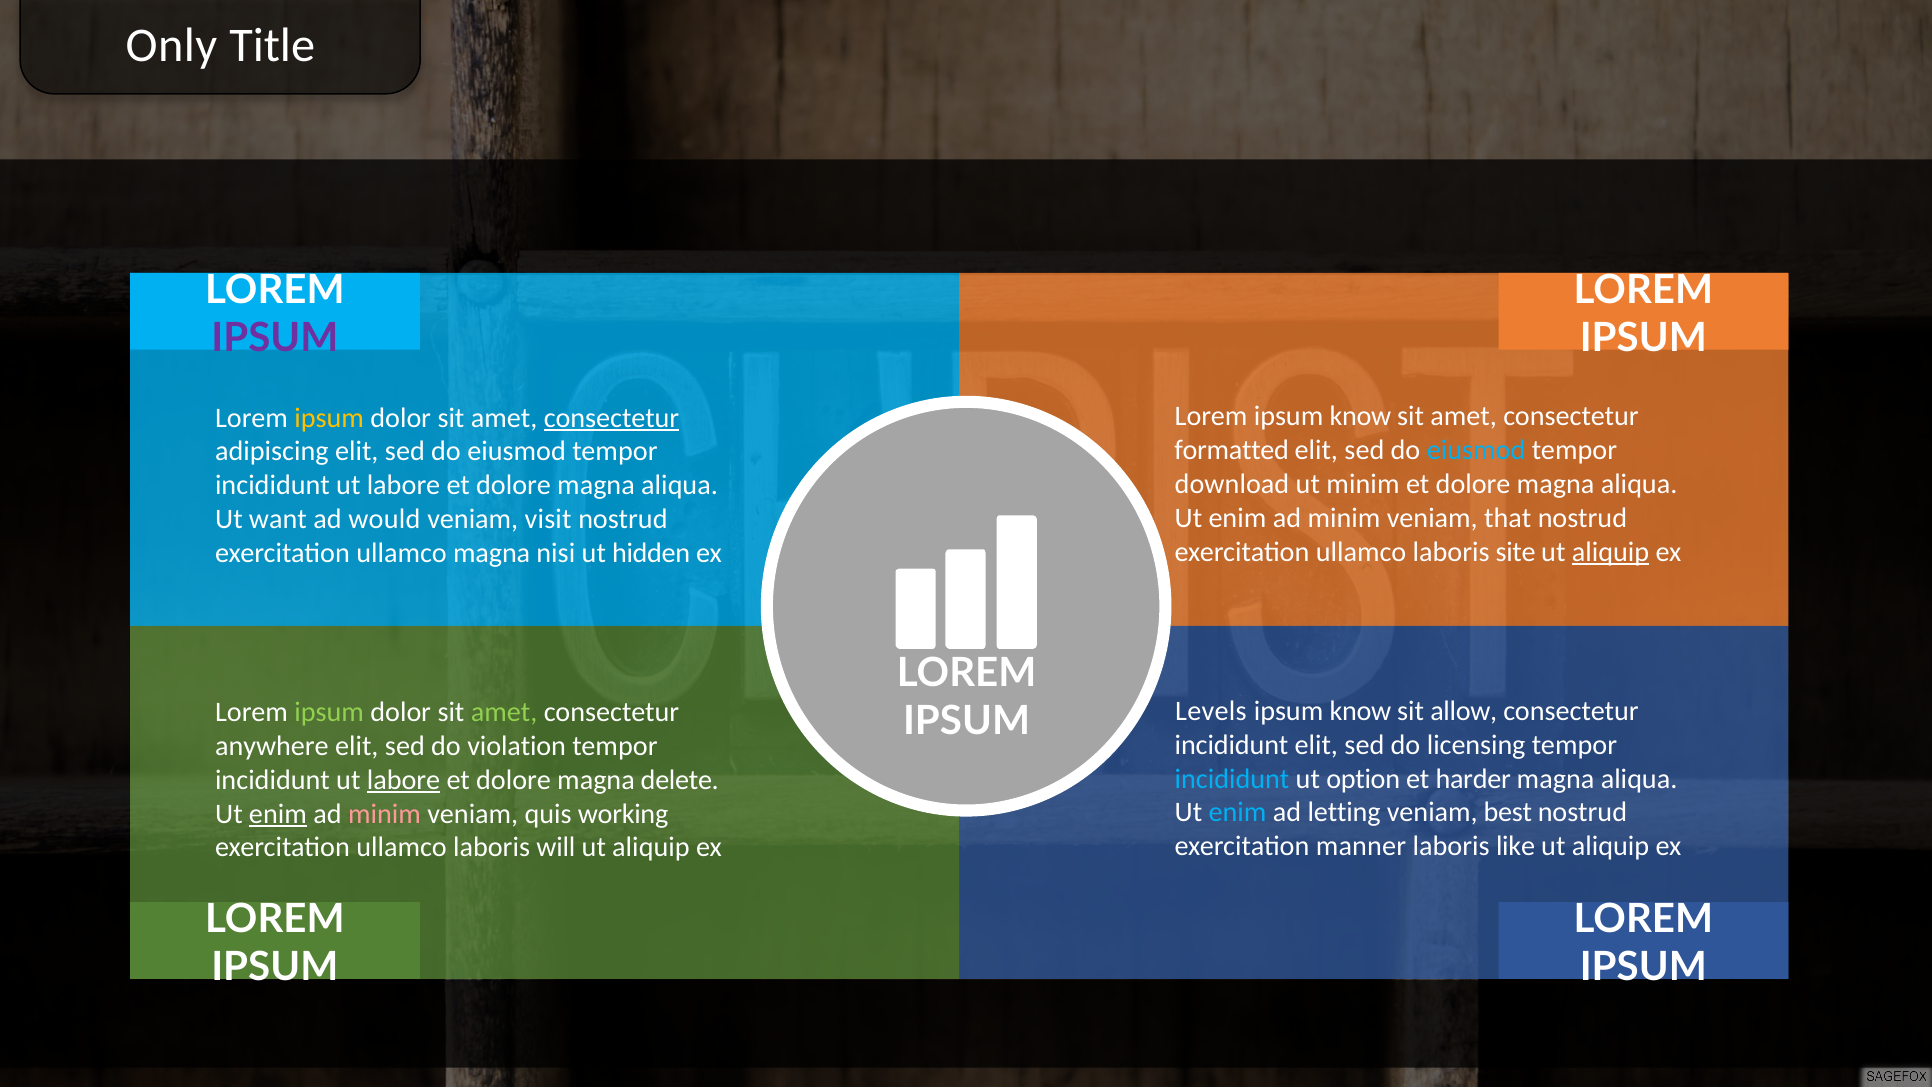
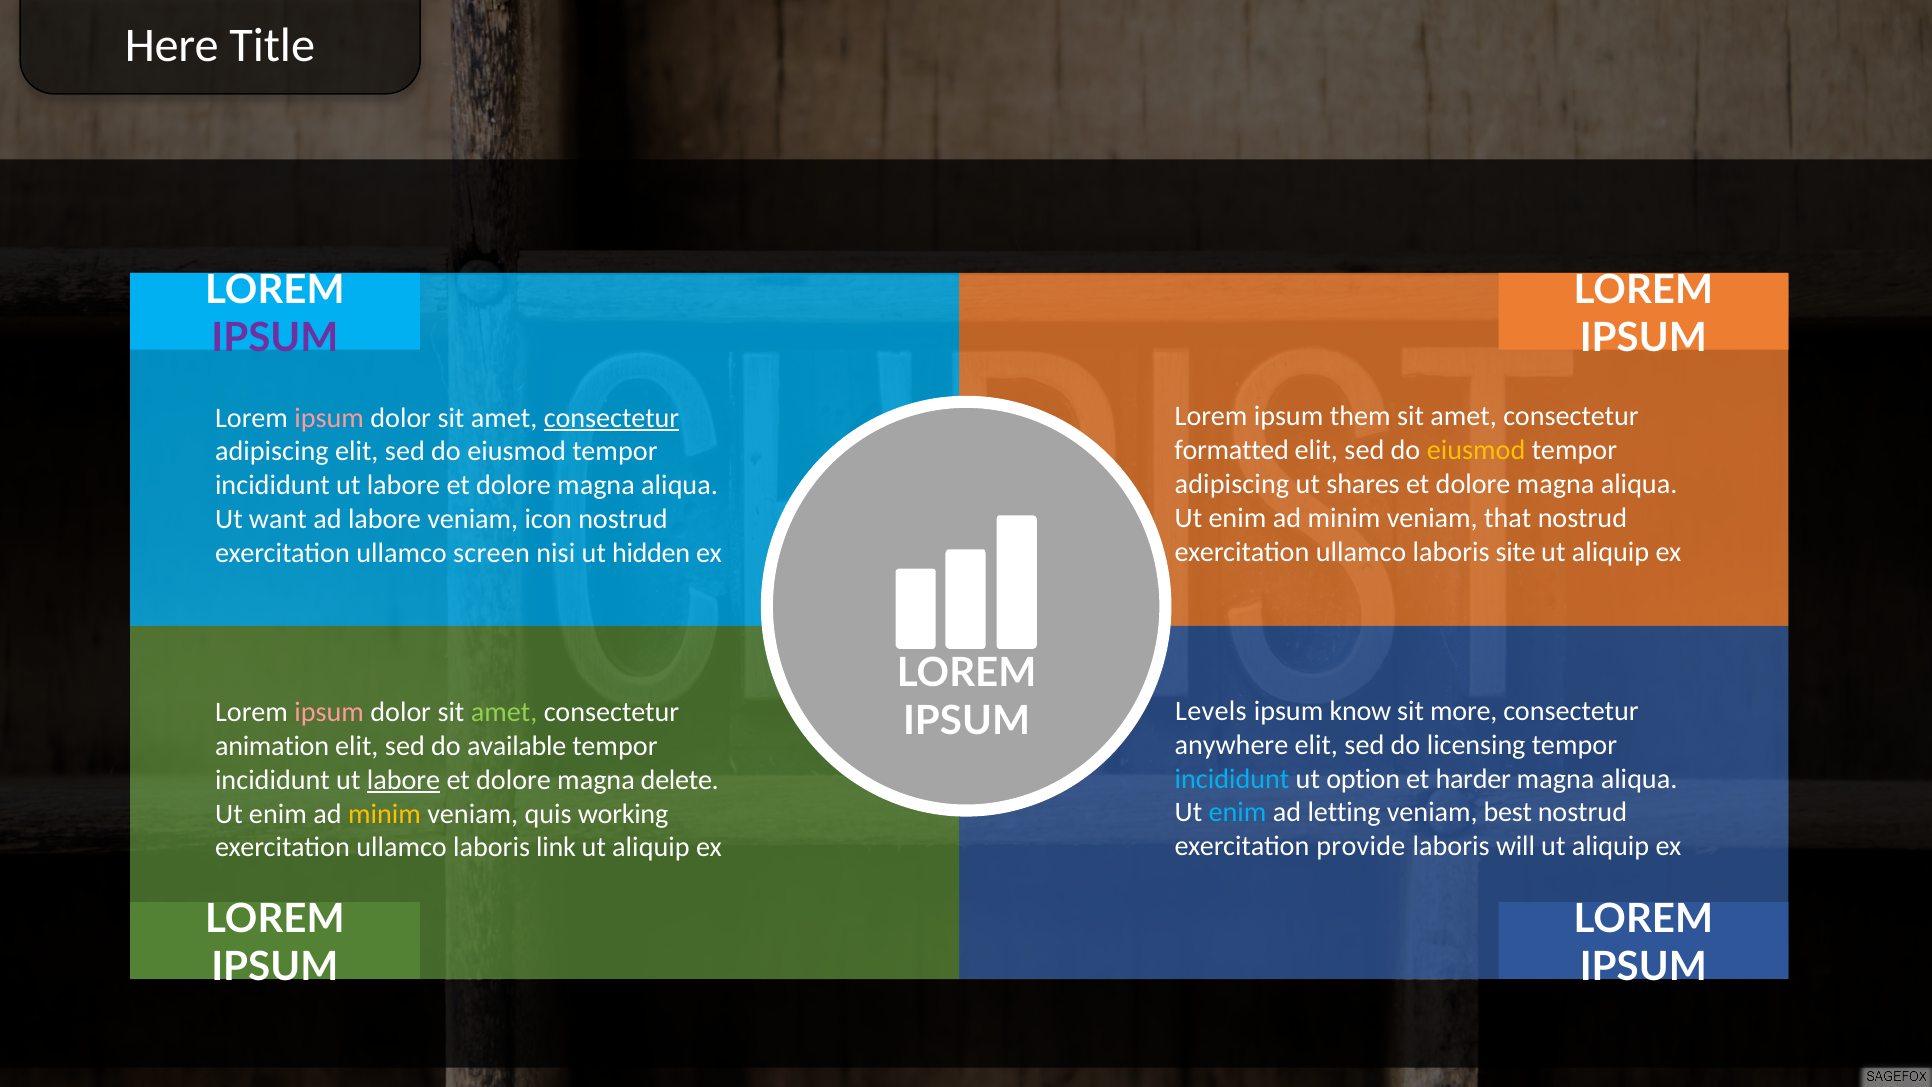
Only: Only -> Here (172, 46)
Lorem ipsum know: know -> them (1360, 416)
ipsum colour: yellow -> pink (329, 418)
eiusmod colour: light blue -> yellow (1476, 450)
download: download -> adipiscing (1232, 484)
ut minim: minim -> shares (1363, 484)
ad would: would -> labore (385, 519)
visit: visit -> icon (548, 519)
aliquip underline: present -> none (1610, 552)
ullamco magna: magna -> screen (491, 553)
allow: allow -> more (1464, 711)
ipsum colour: light green -> pink (329, 712)
incididunt: incididunt -> anywhere (1231, 745)
anywhere: anywhere -> animation (272, 746)
violation: violation -> available (517, 746)
enim underline: present -> none (278, 814)
minim colour: pink -> yellow (384, 814)
manner: manner -> provide (1361, 846)
like: like -> will (1515, 846)
will: will -> link (556, 847)
